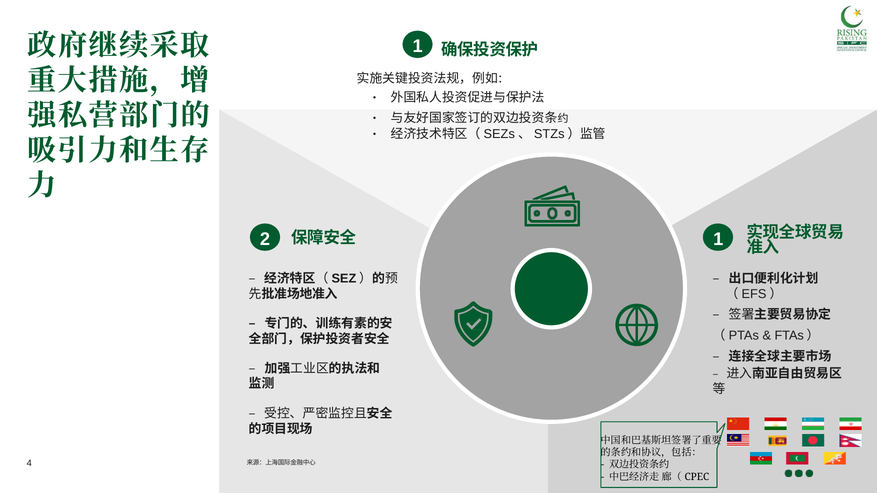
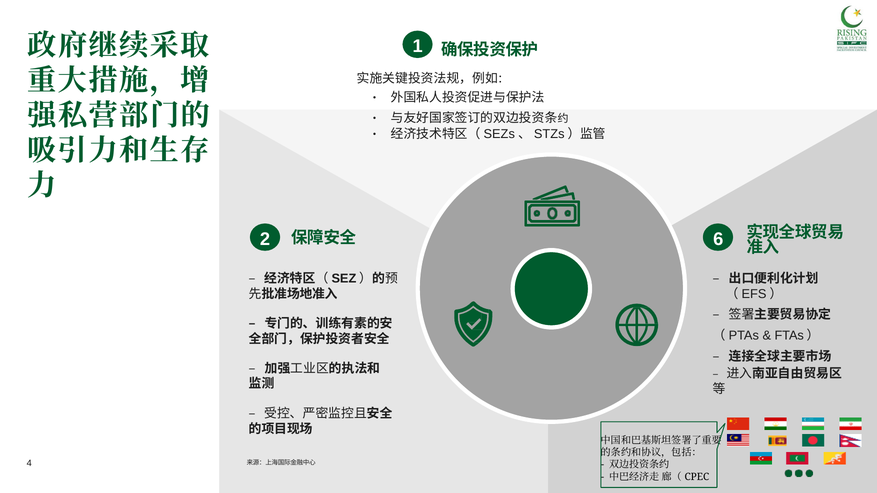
2 1: 1 -> 6 (718, 239)
